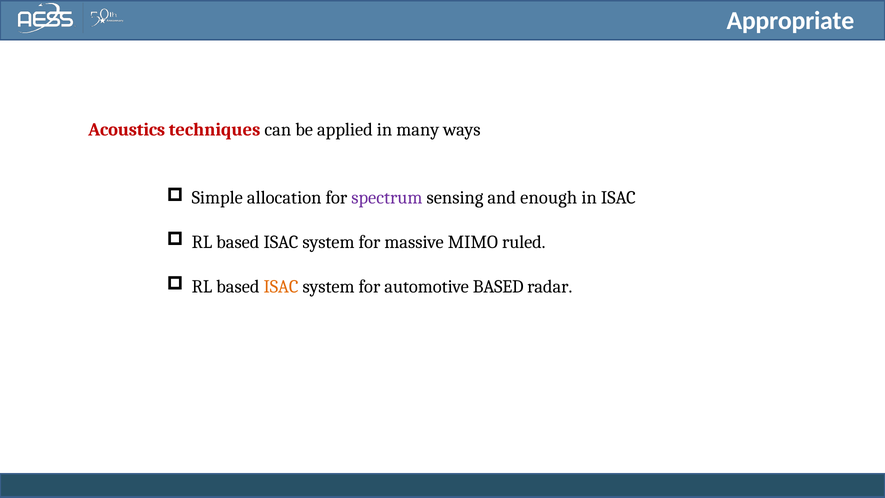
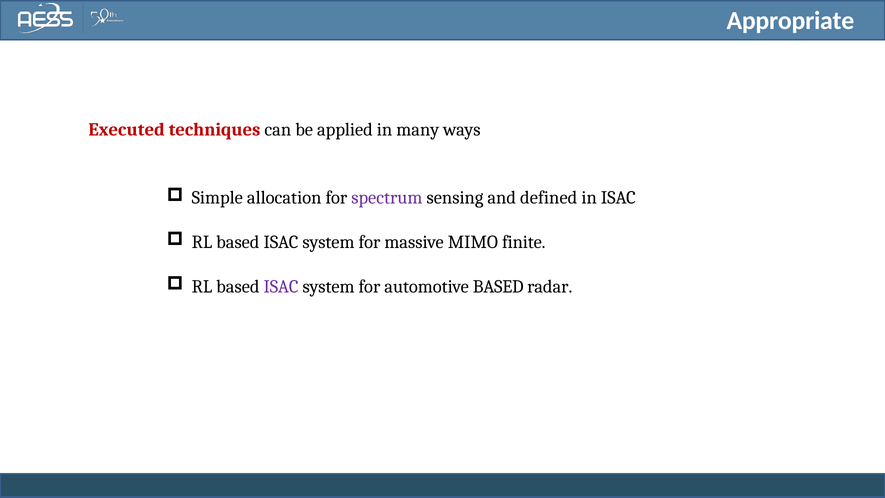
Acoustics: Acoustics -> Executed (127, 130)
enough: enough -> defined (549, 198)
ruled: ruled -> finite (524, 242)
ISAC colour: orange -> purple (281, 286)
